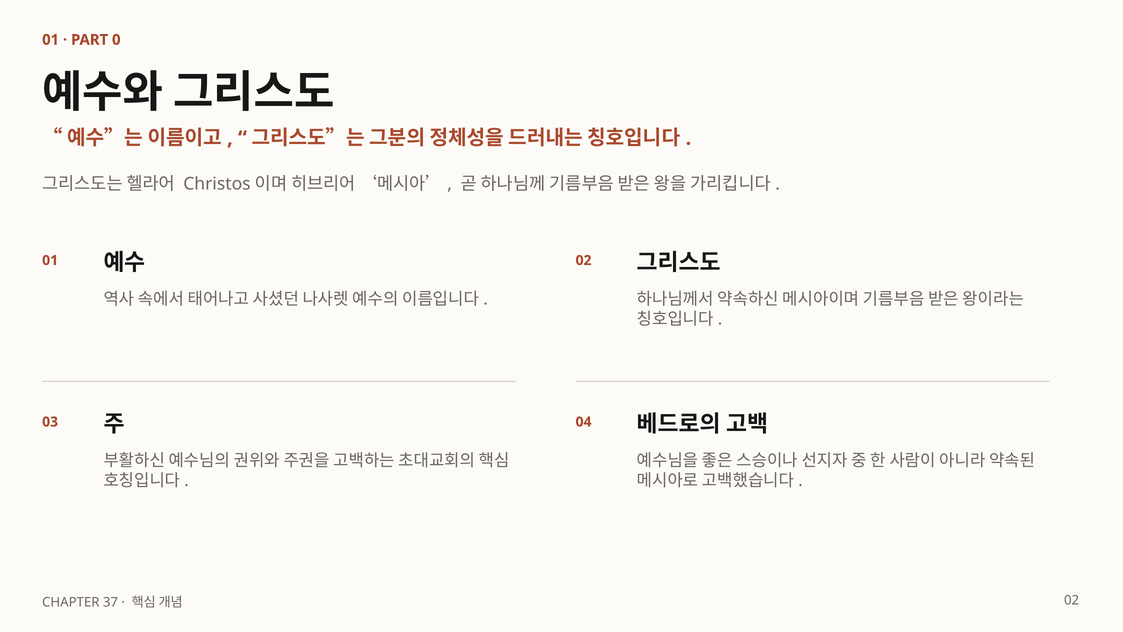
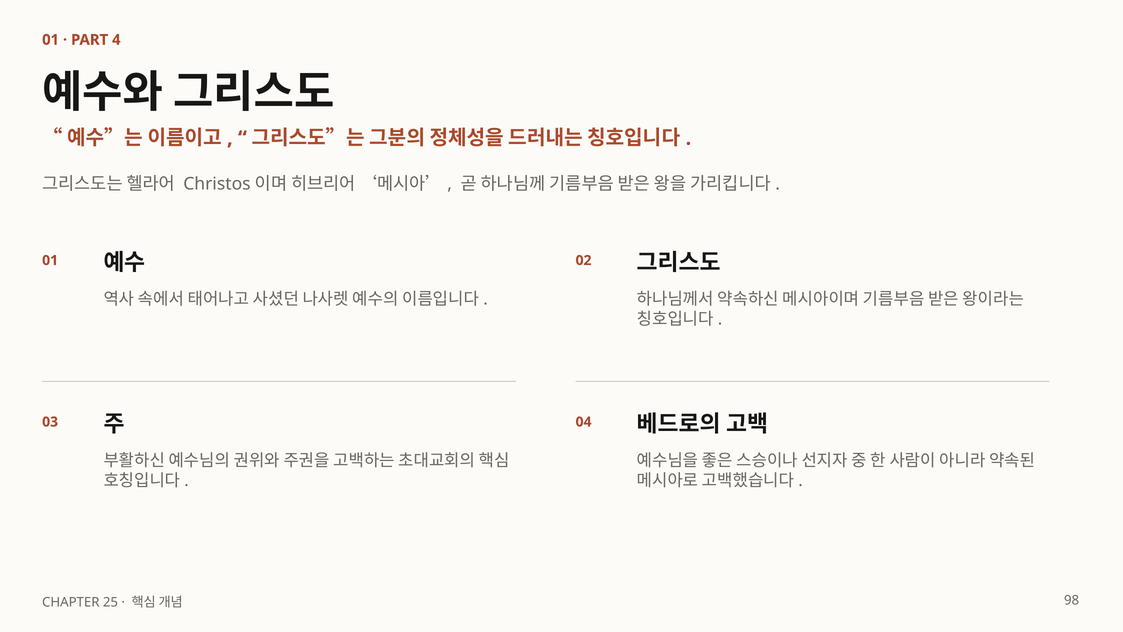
0: 0 -> 4 (116, 40)
37: 37 -> 25 (110, 602)
02: 02 -> 98 (1072, 600)
